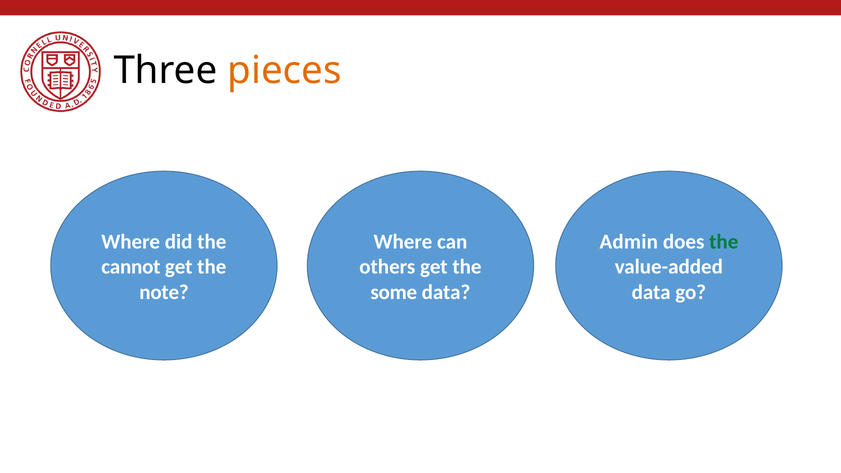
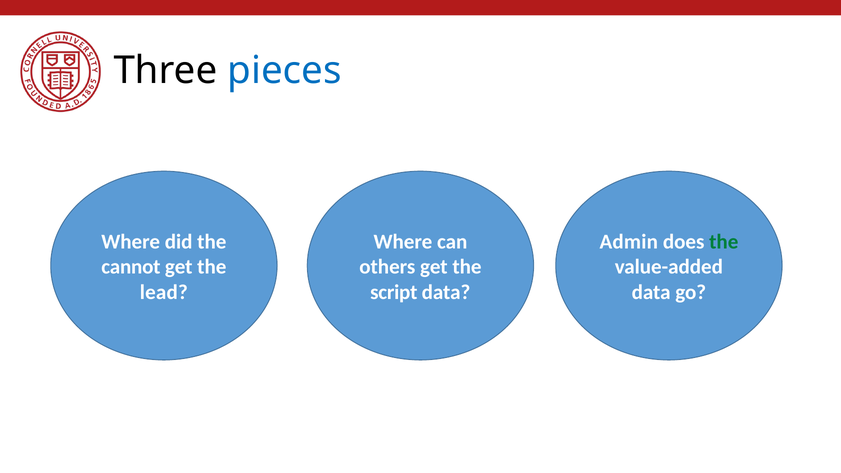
pieces colour: orange -> blue (284, 71)
note: note -> lead (164, 292)
some: some -> script (394, 292)
